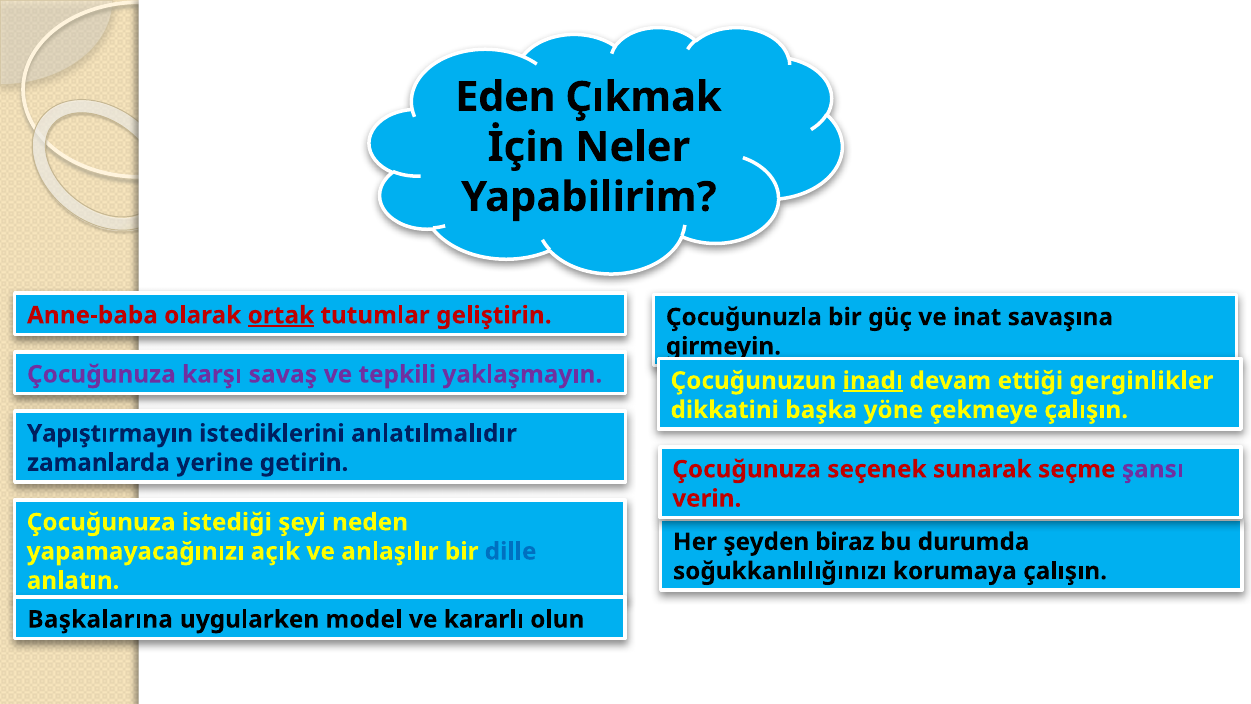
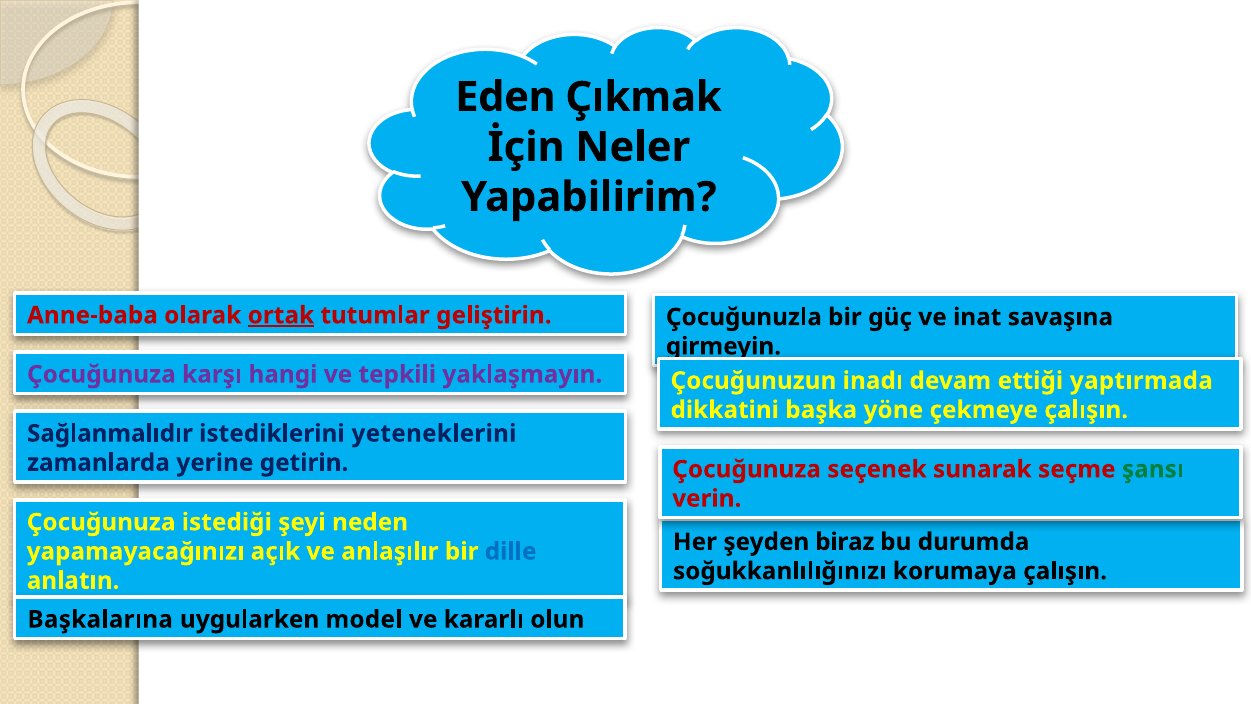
savaş: savaş -> hangi (283, 374)
inadı underline: present -> none (873, 381)
gerginlikler: gerginlikler -> yaptırmada (1141, 381)
Yapıştırmayın: Yapıştırmayın -> Sağlanmalıdır (110, 433)
anlatılmalıdır: anlatılmalıdır -> yeteneklerini (434, 433)
şansı colour: purple -> green (1153, 469)
